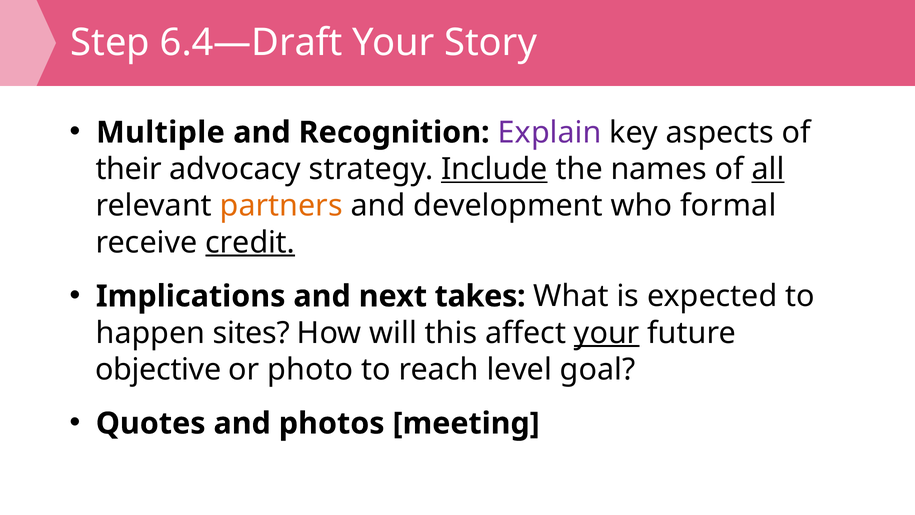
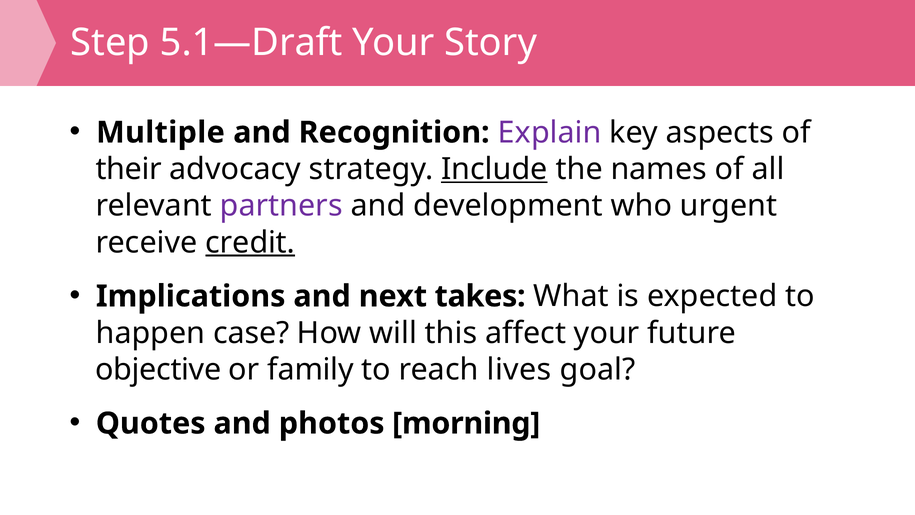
6.4—Draft: 6.4—Draft -> 5.1—Draft (251, 43)
all underline: present -> none (768, 169)
partners colour: orange -> purple (281, 206)
formal: formal -> urgent (729, 206)
sites: sites -> case (251, 333)
your underline: present -> none (607, 333)
photo: photo -> family (311, 369)
level: level -> lives (519, 369)
meeting: meeting -> morning (466, 423)
